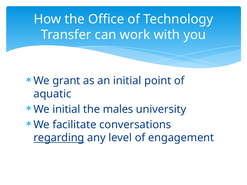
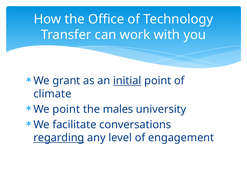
initial underline: none -> present (127, 81)
aquatic: aquatic -> climate (52, 94)
We initial: initial -> point (66, 109)
